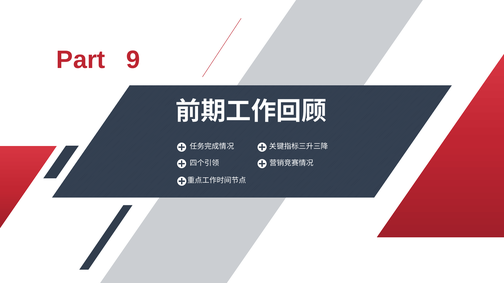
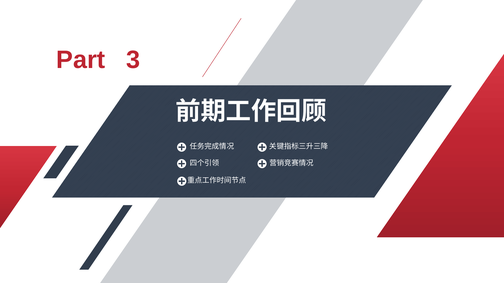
9: 9 -> 3 (133, 60)
